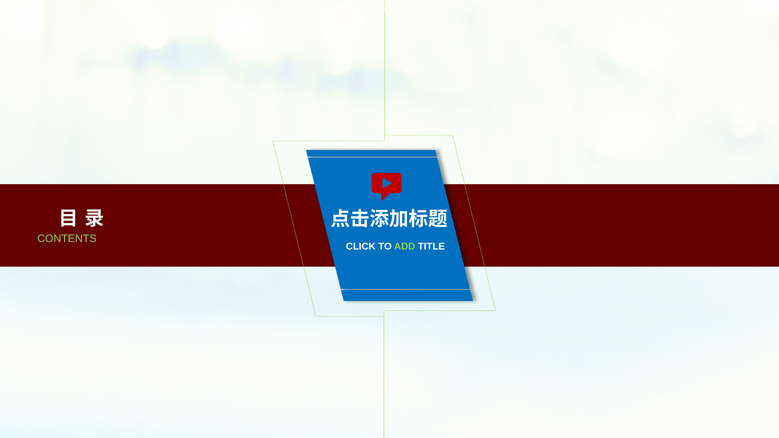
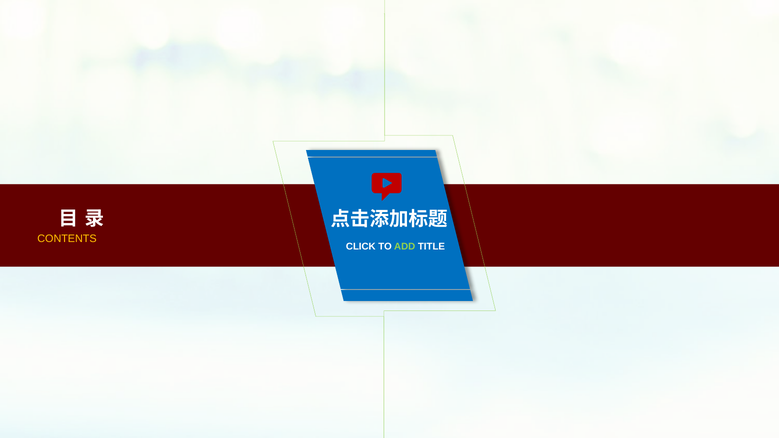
CONTENTS colour: light green -> yellow (67, 239)
